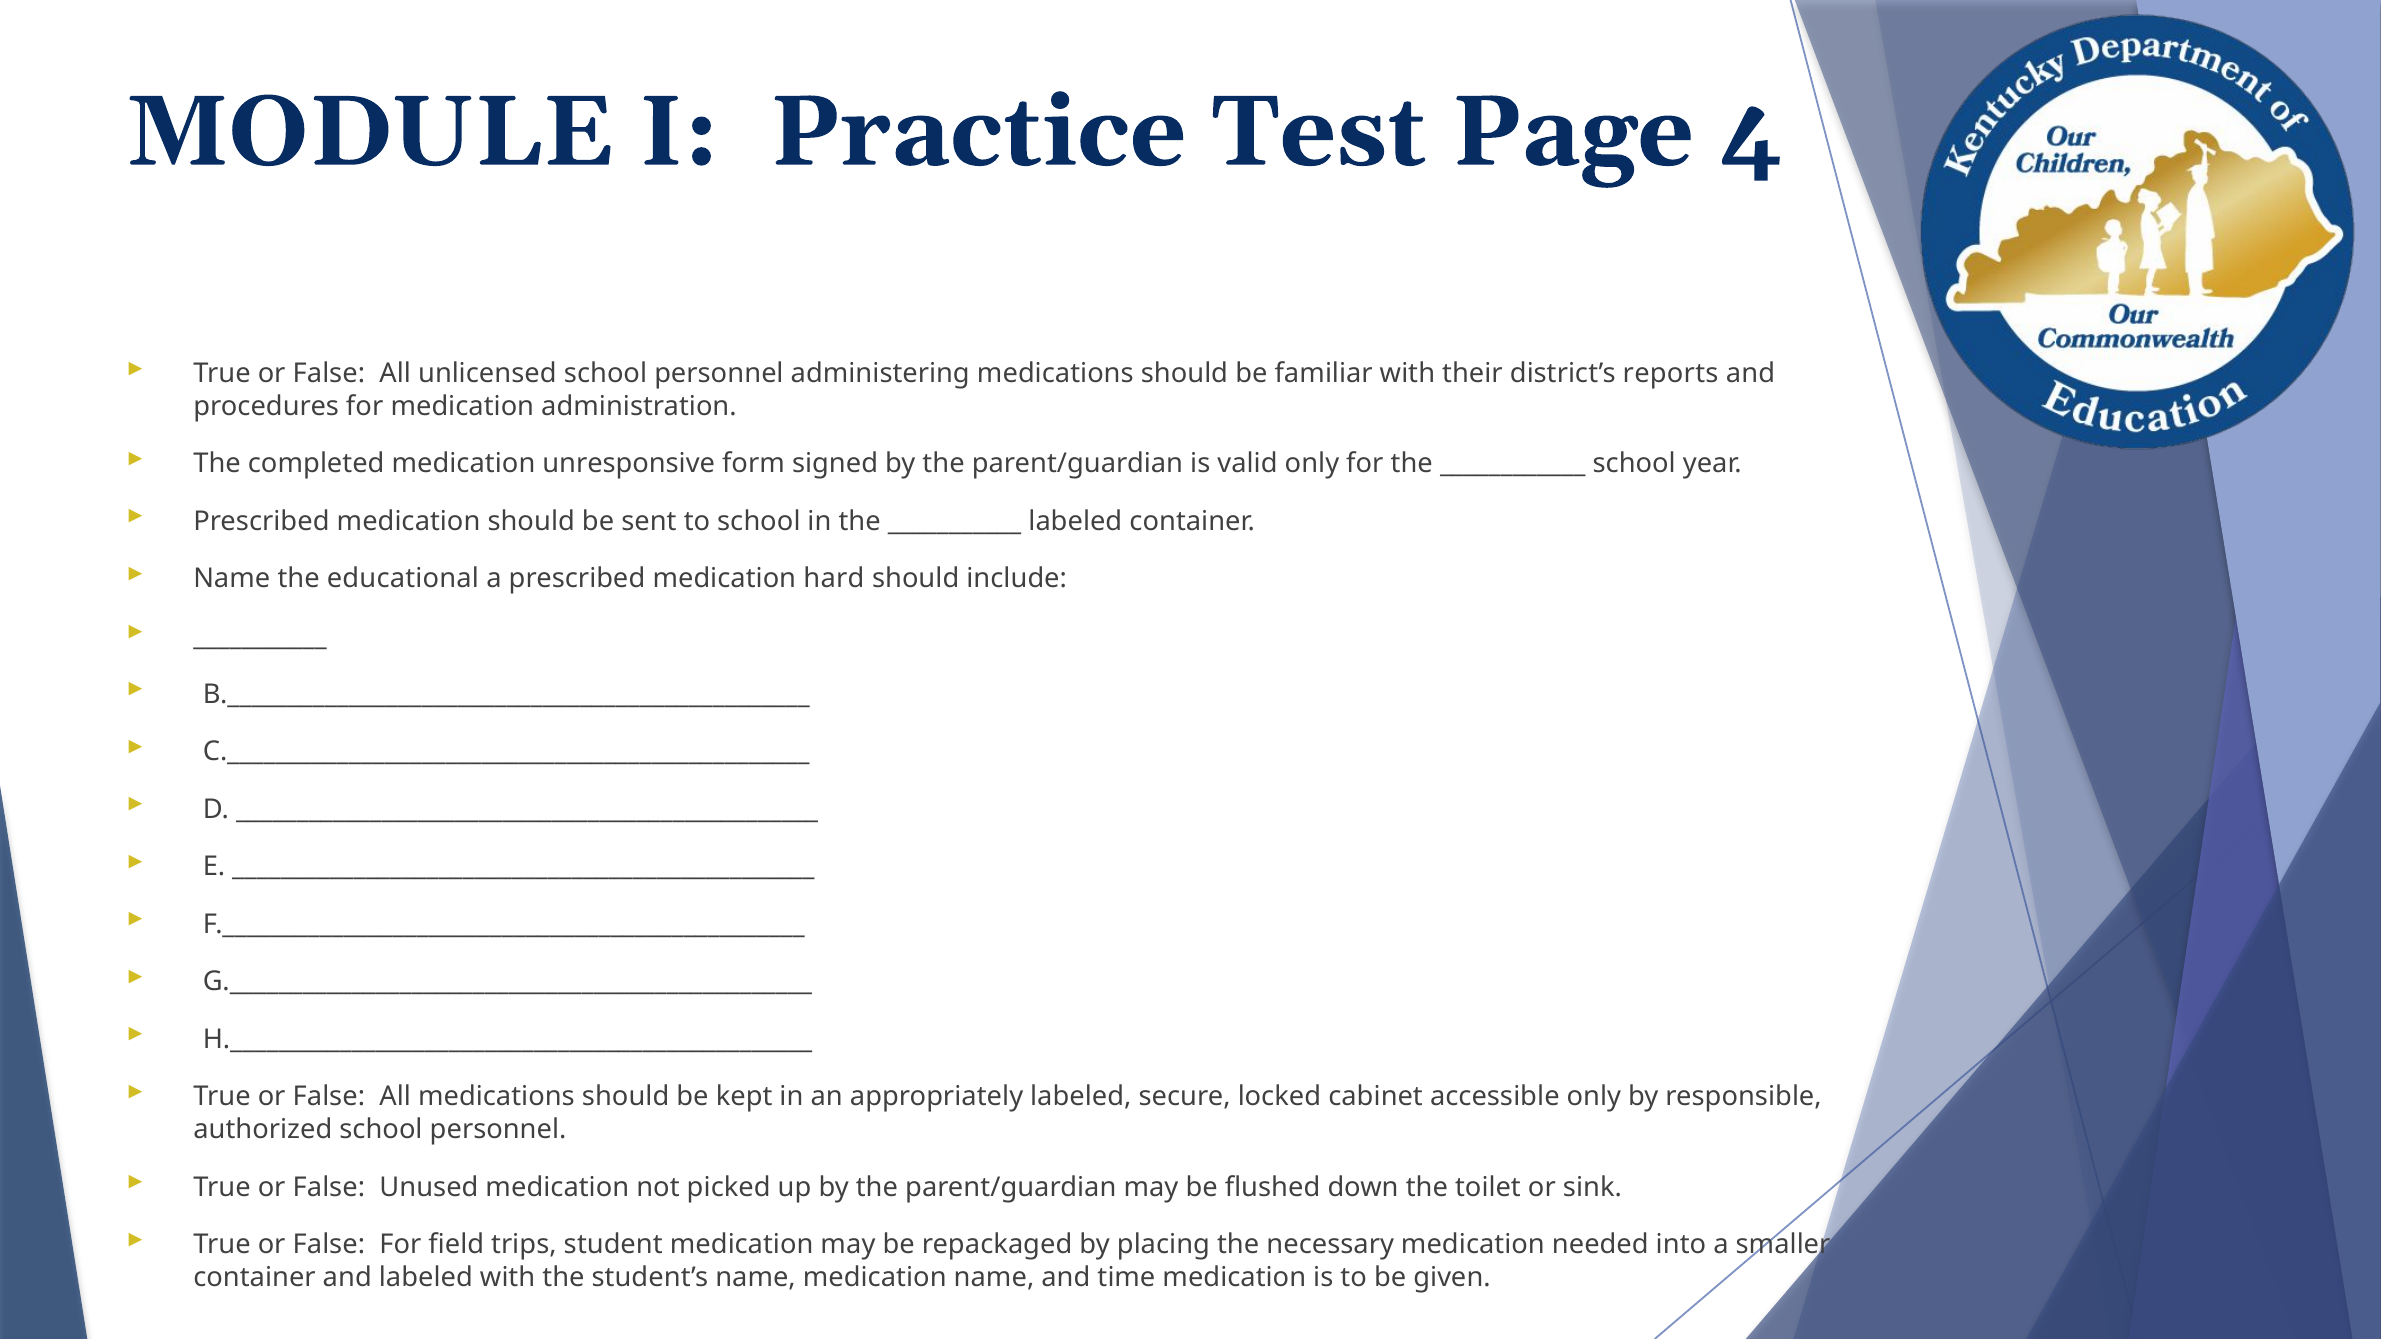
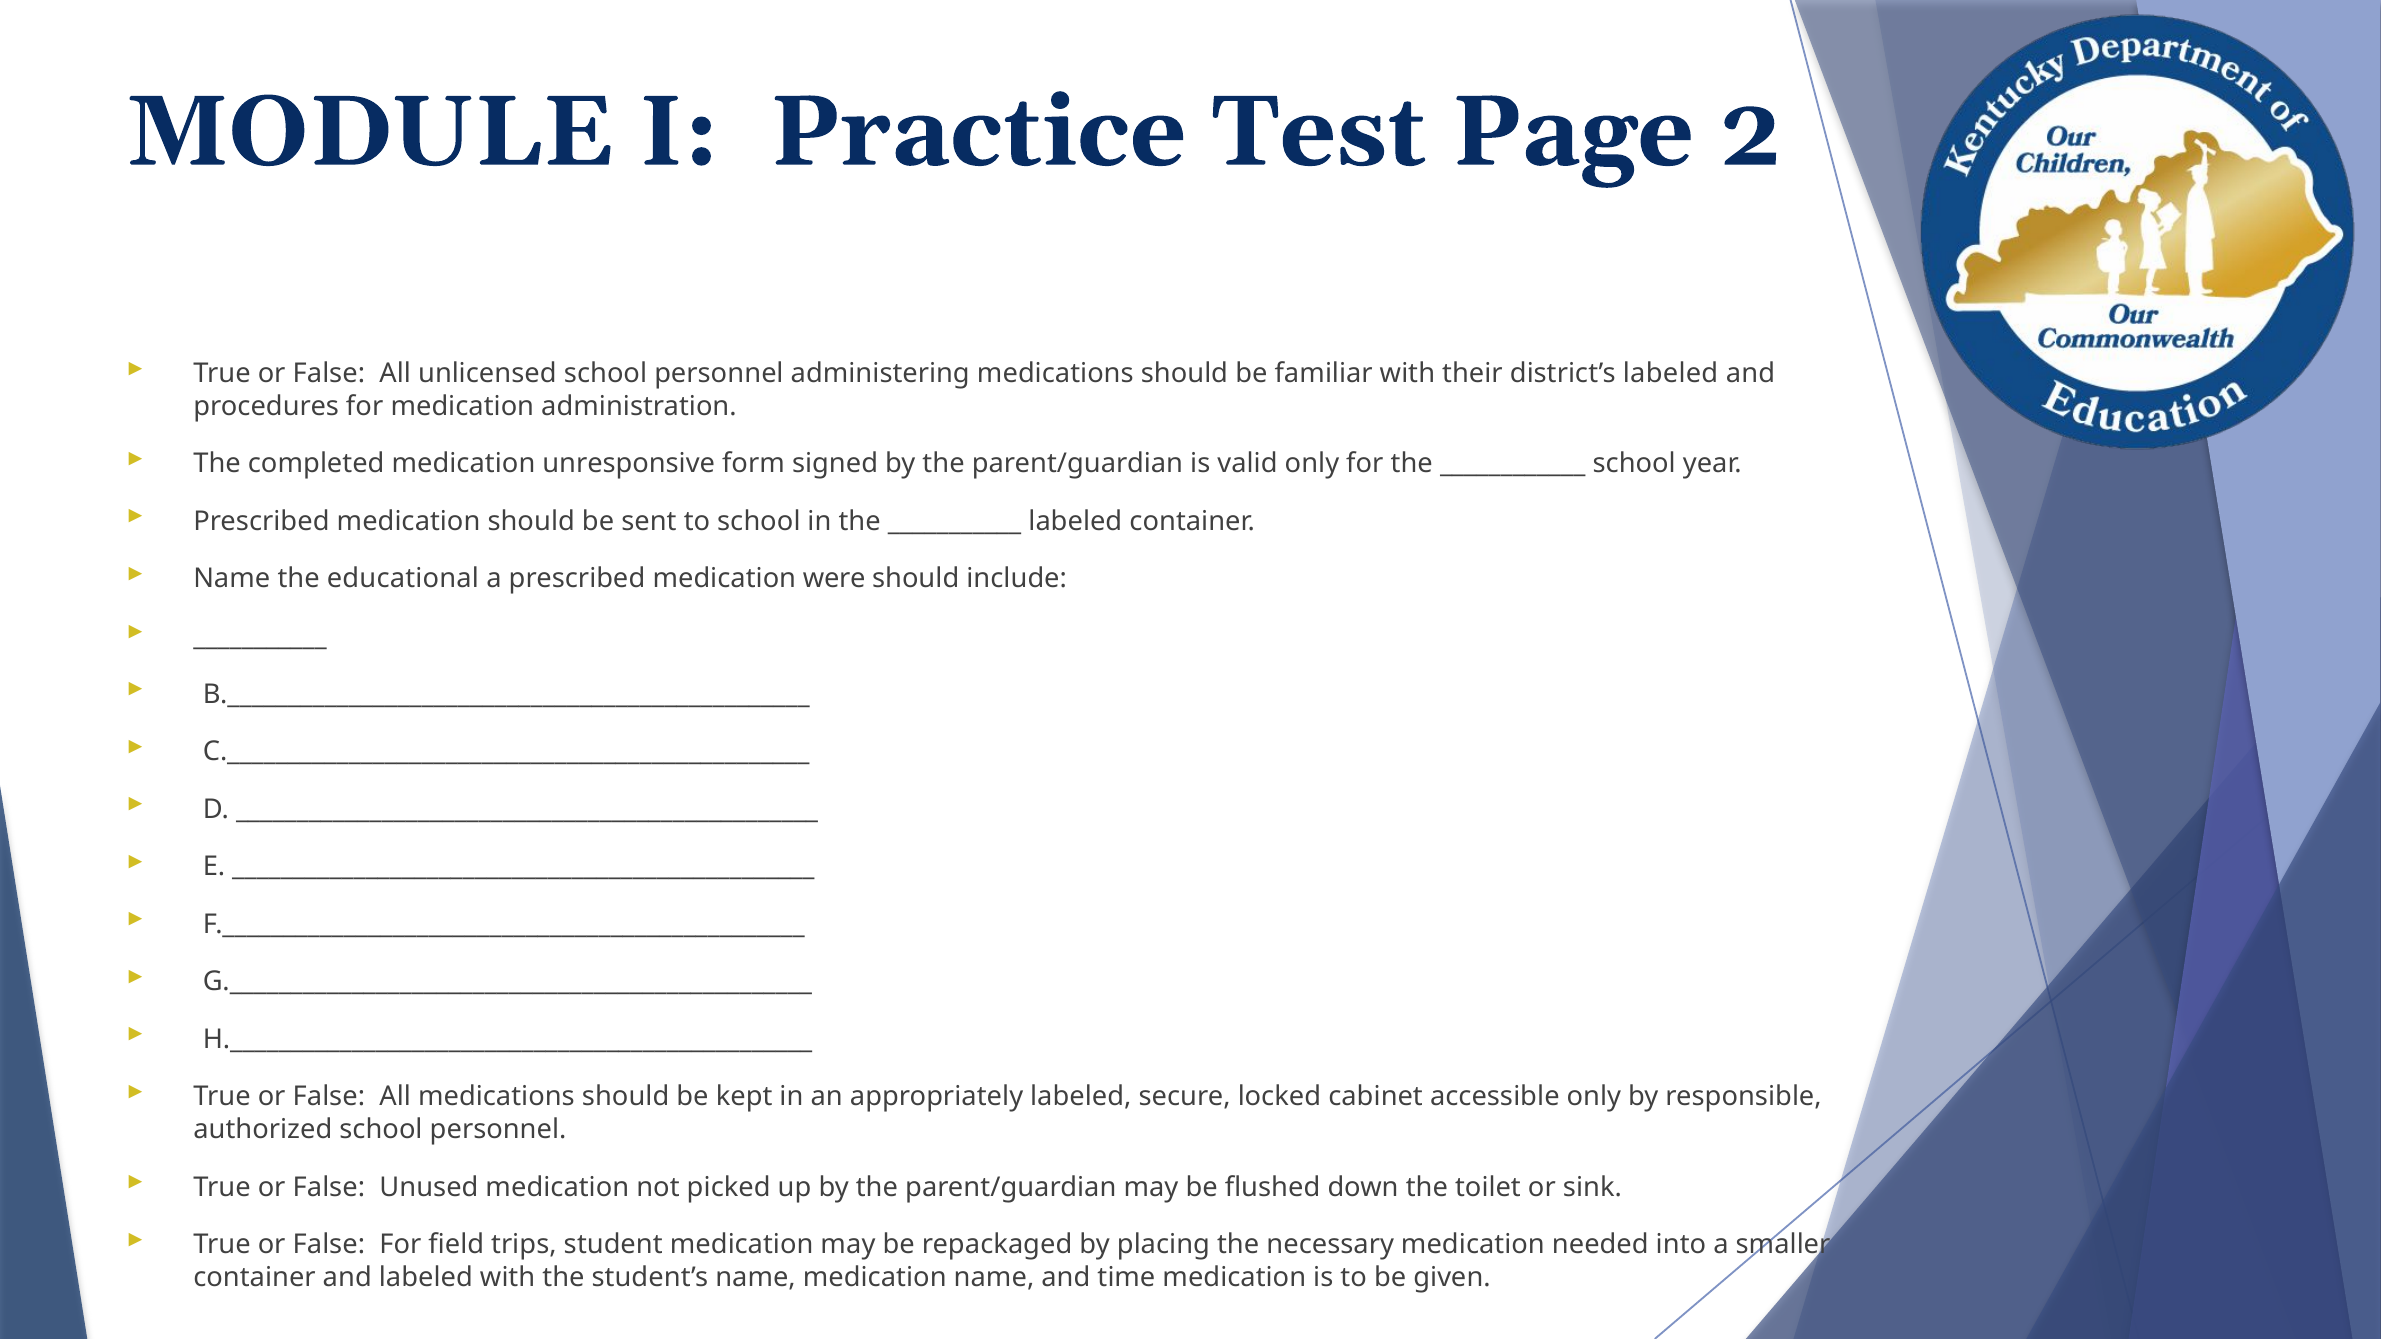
4: 4 -> 2 (1750, 132)
district’s reports: reports -> labeled (1671, 374)
hard: hard -> were (834, 579)
